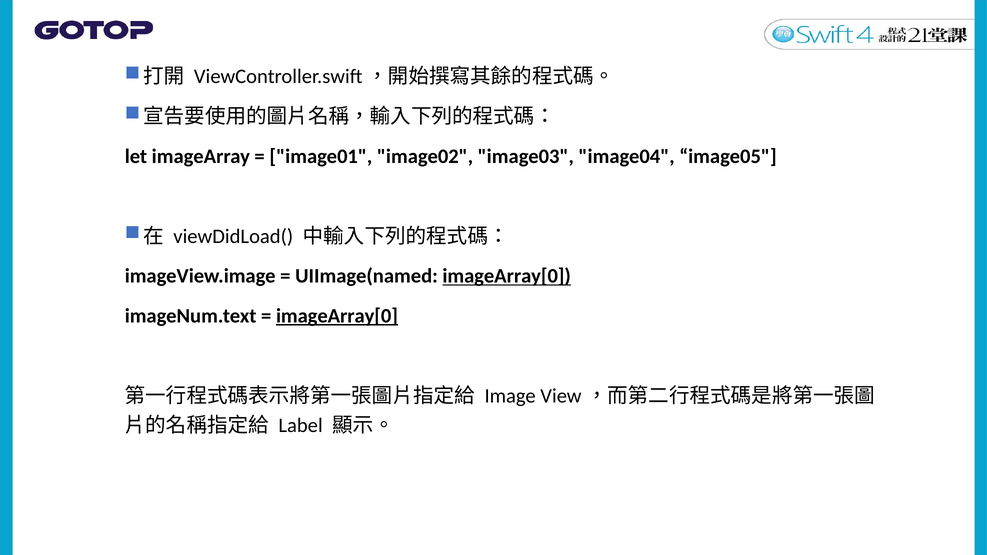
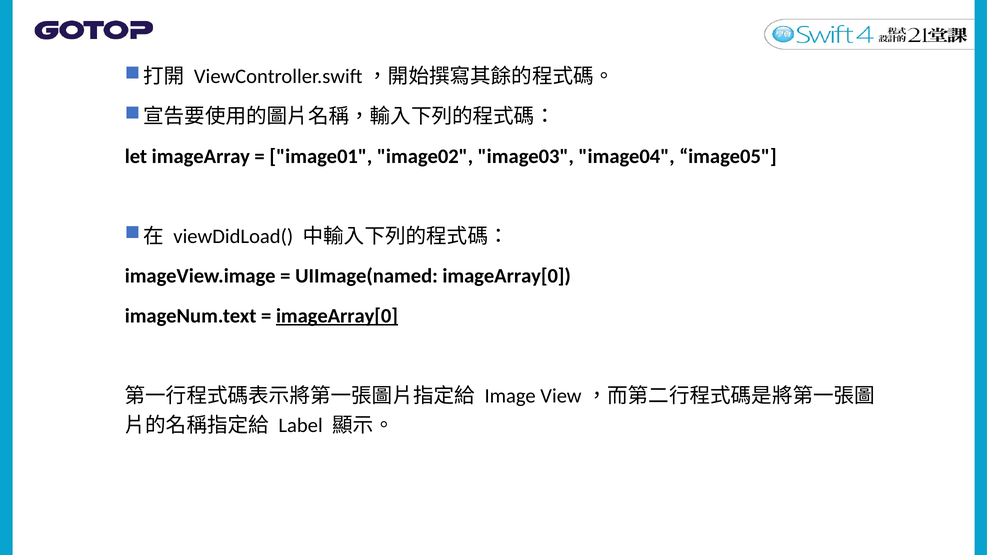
imageArray[0 underline: present -> none (507, 276)
